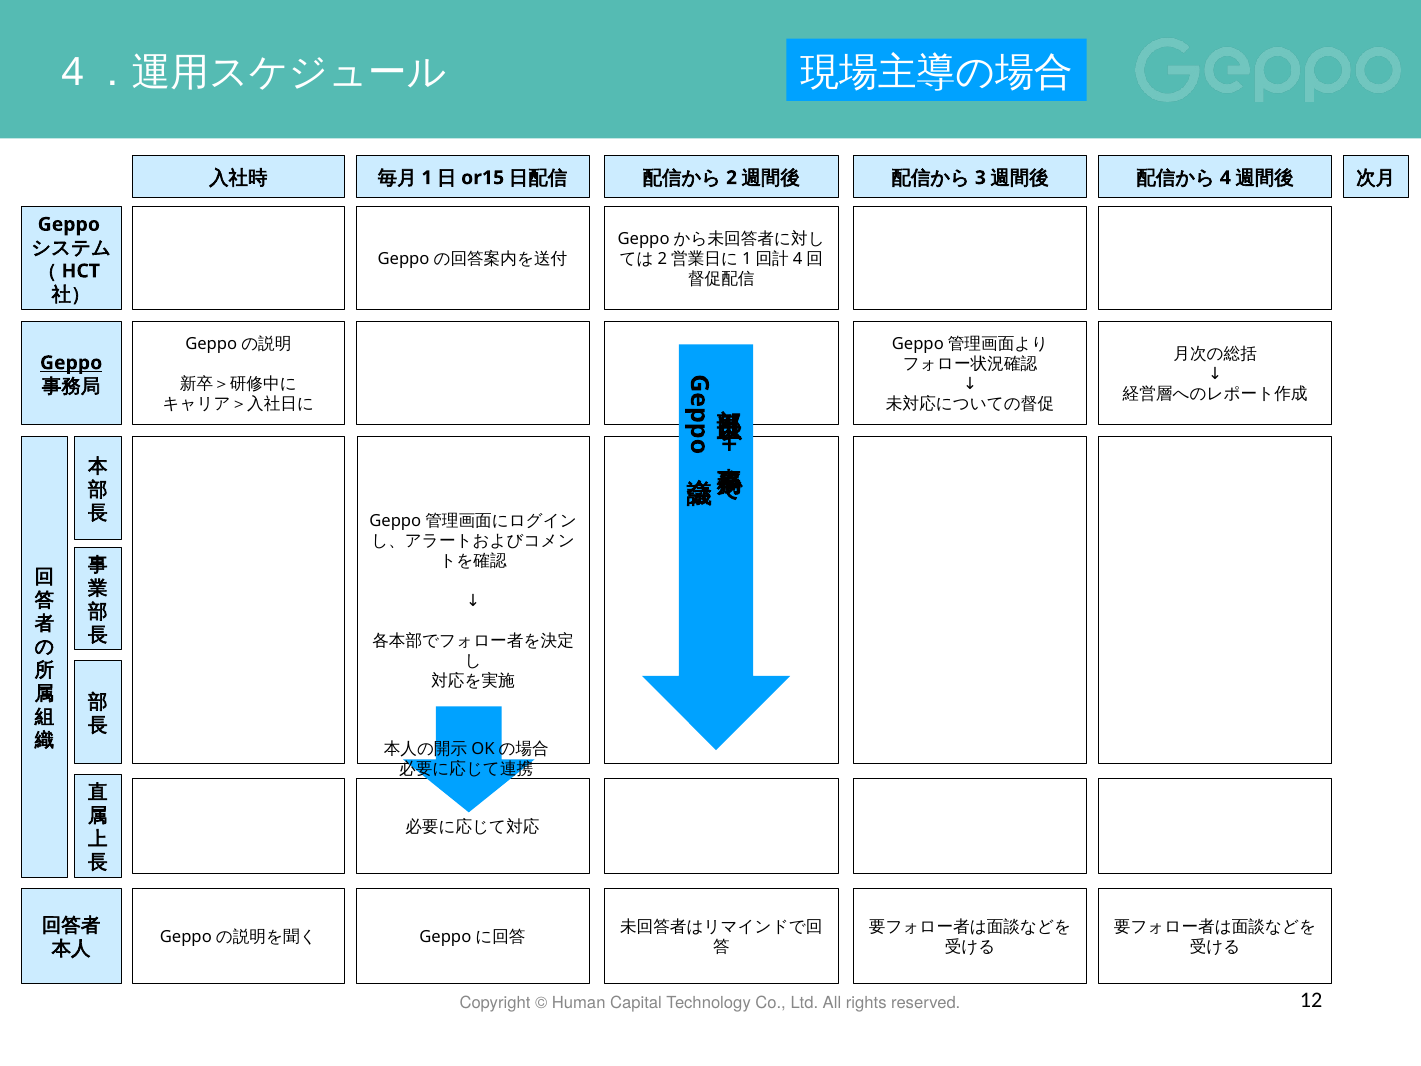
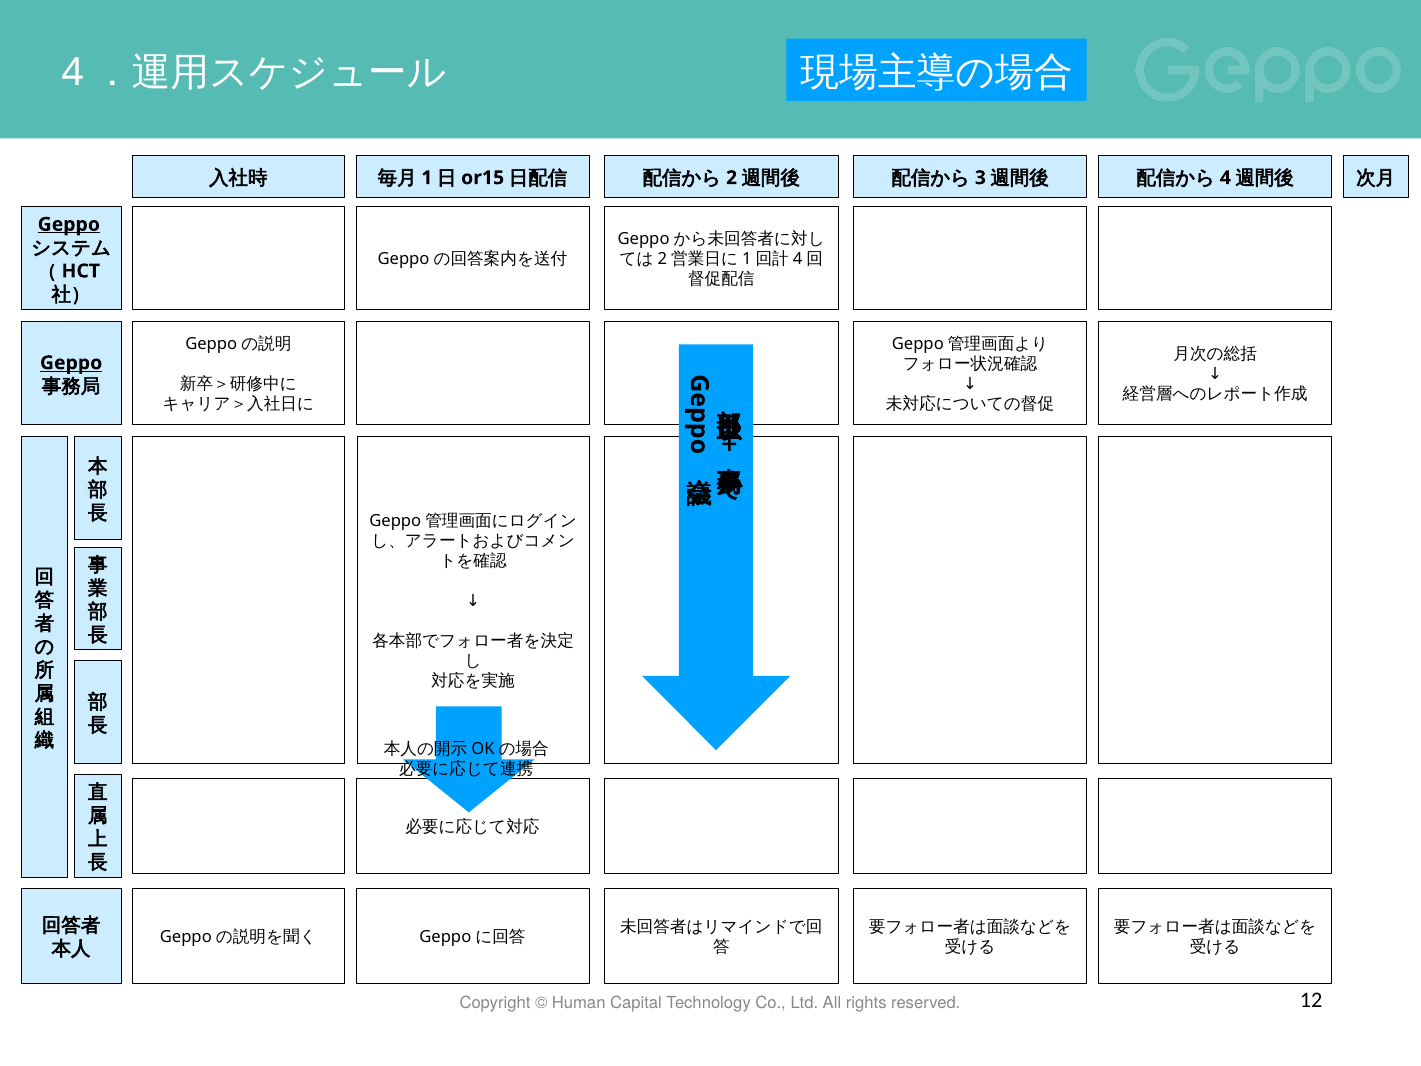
Geppo underline: none -> present (69, 224)
